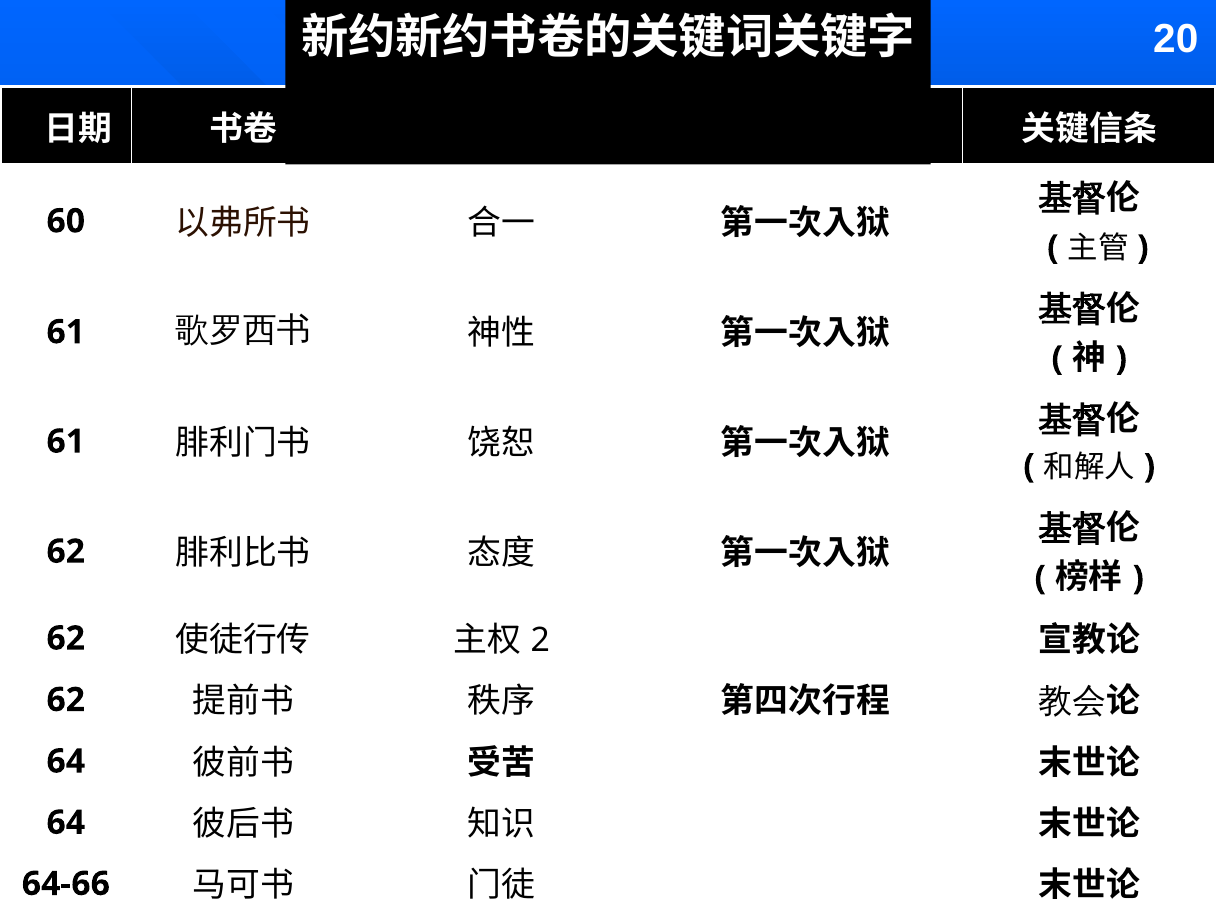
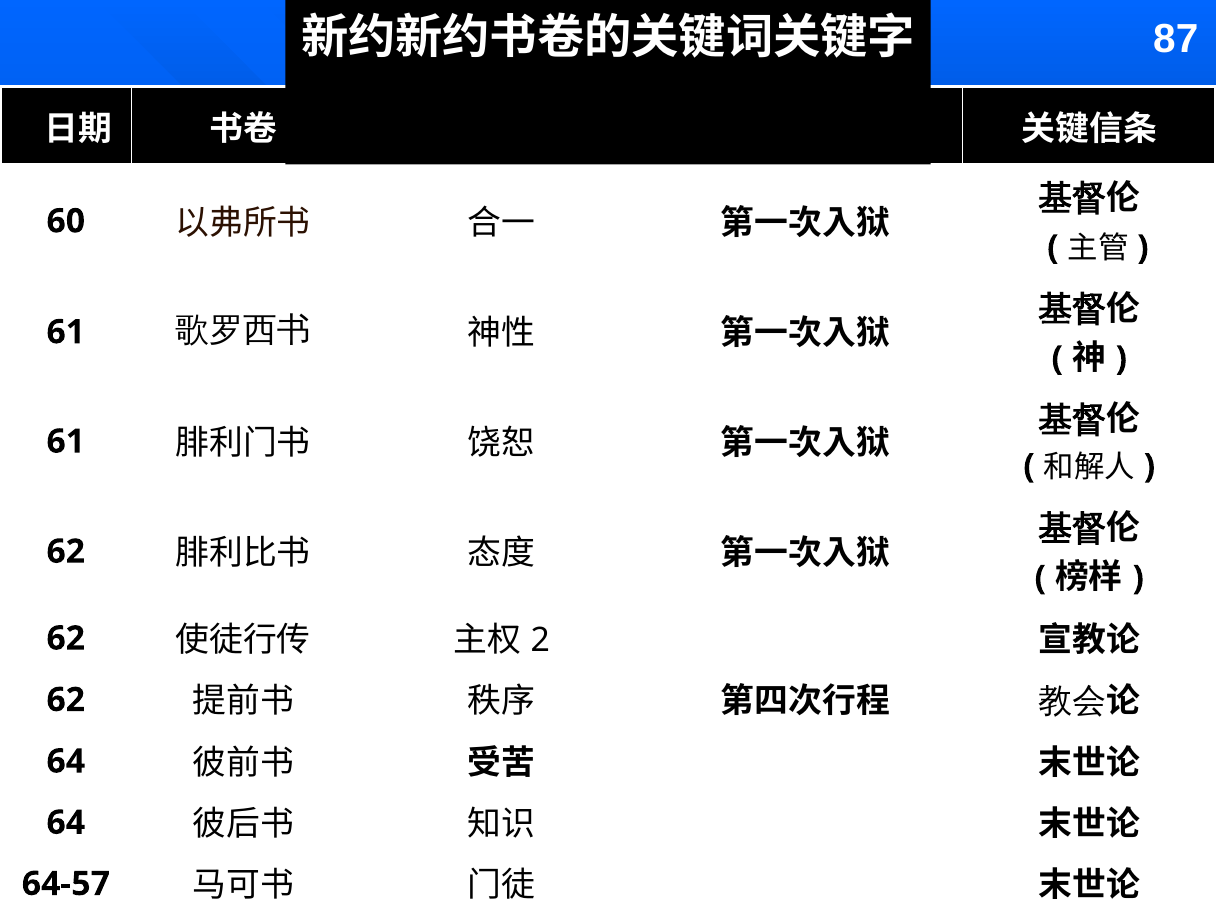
20: 20 -> 87 (1176, 39)
64-66: 64-66 -> 64-57 (66, 884)
